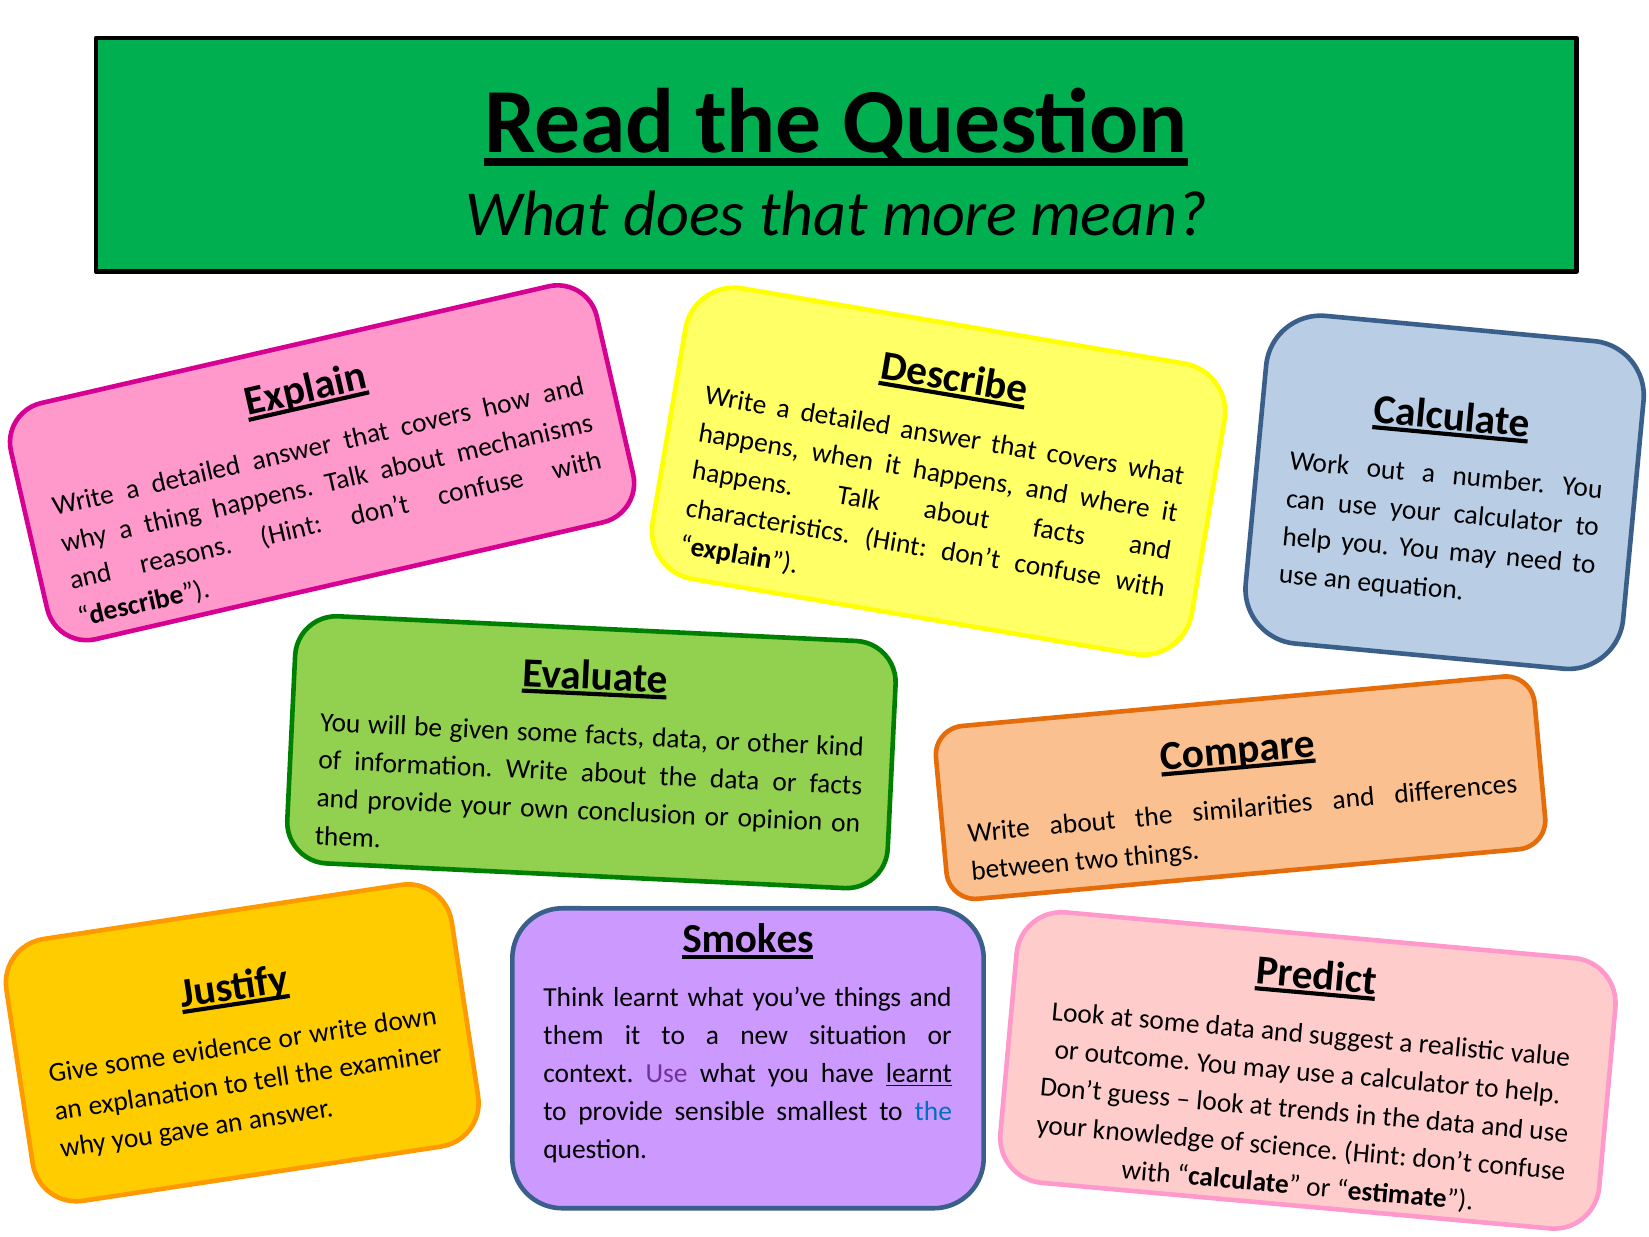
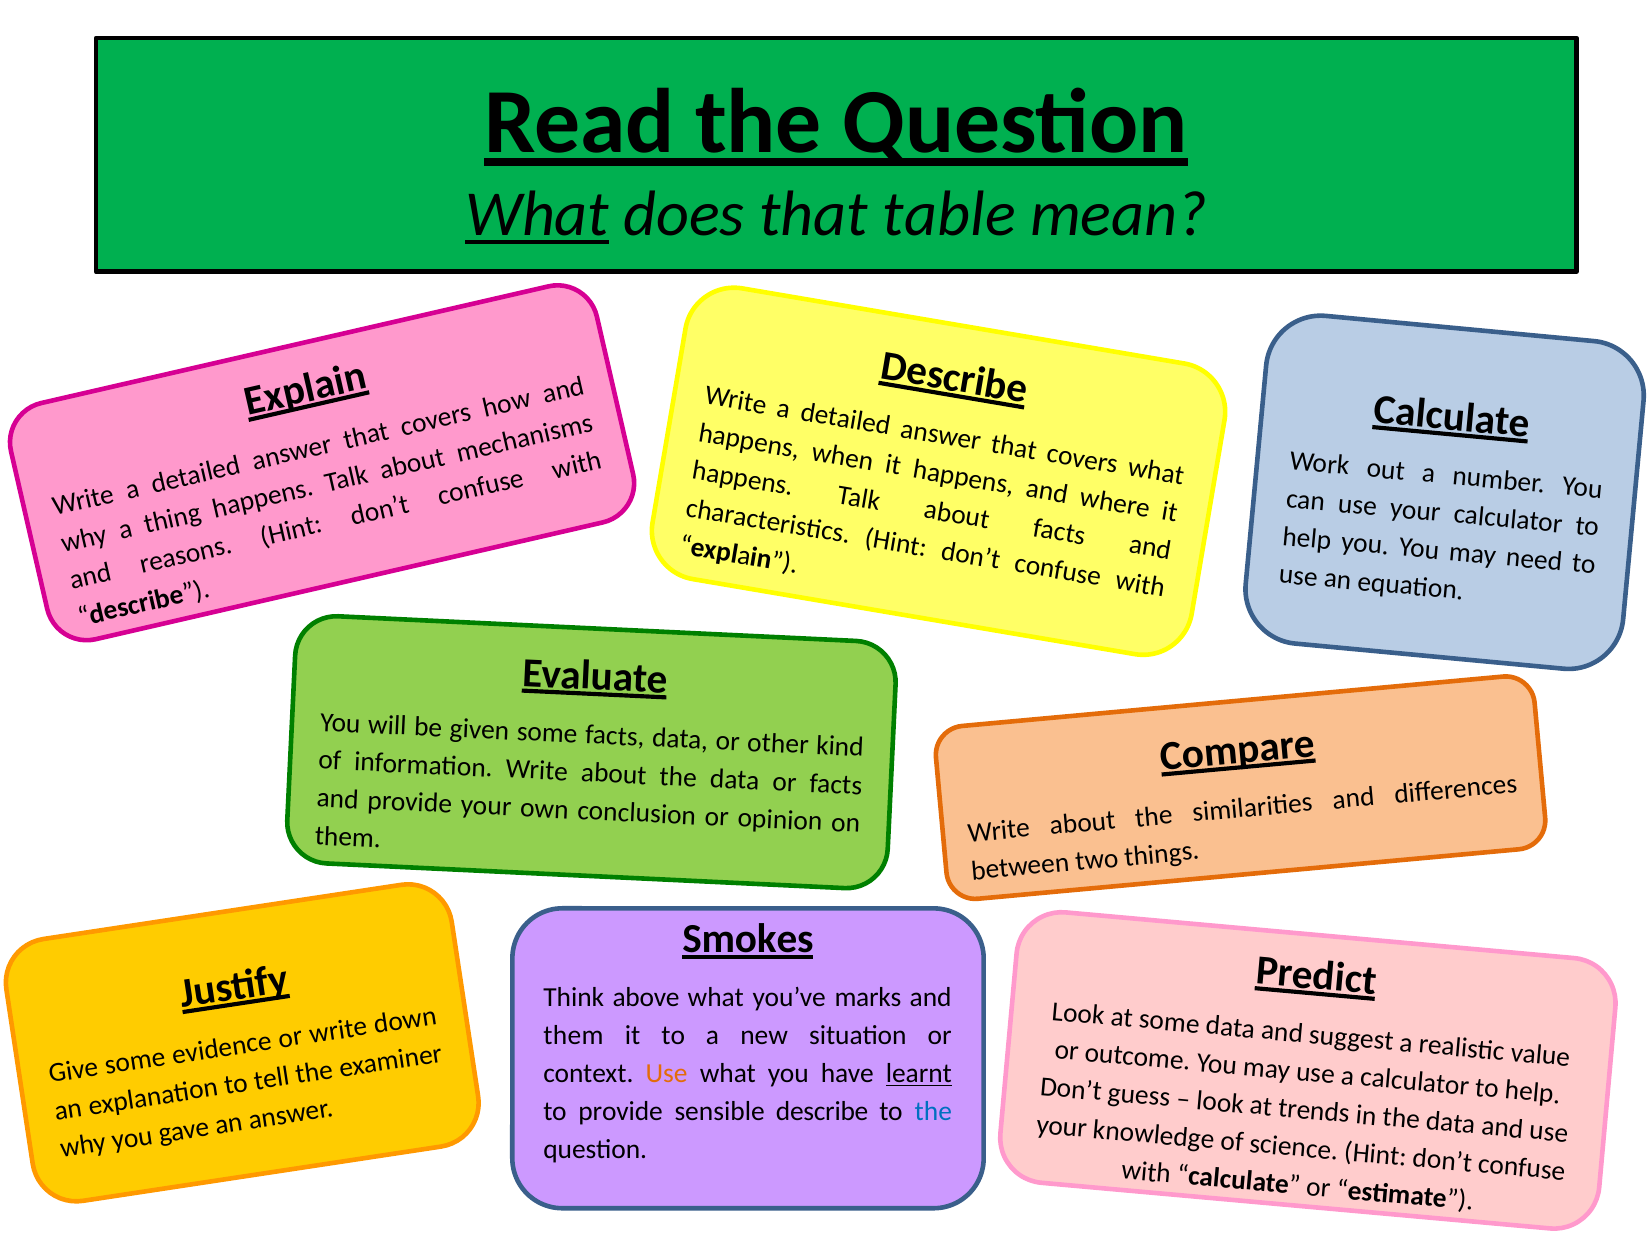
What underline: none -> present (537, 214)
more: more -> table (949, 214)
Think learnt: learnt -> above (646, 998)
you’ve things: things -> marks (868, 998)
Use colour: purple -> orange (667, 1073)
sensible smallest: smallest -> describe (822, 1111)
